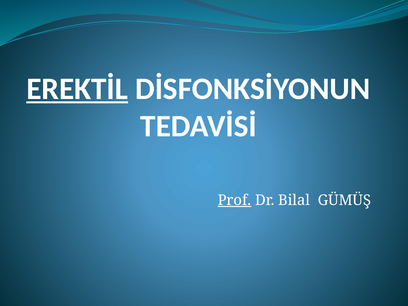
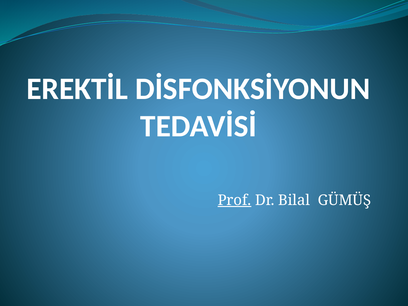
EREKTİL underline: present -> none (77, 89)
